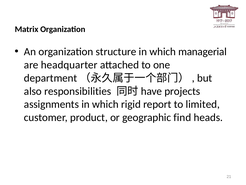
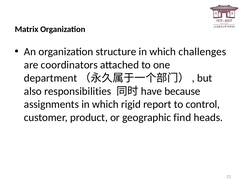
managerial: managerial -> challenges (202, 52)
headquarter: headquarter -> coordinators (69, 65)
projects: projects -> because (182, 91)
limited: limited -> control (203, 104)
